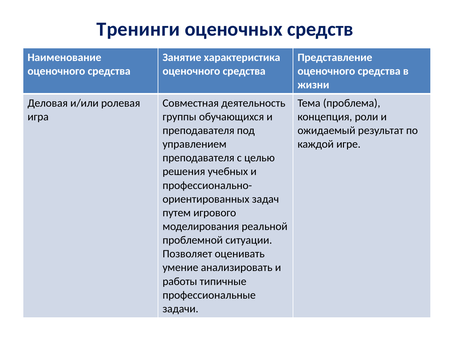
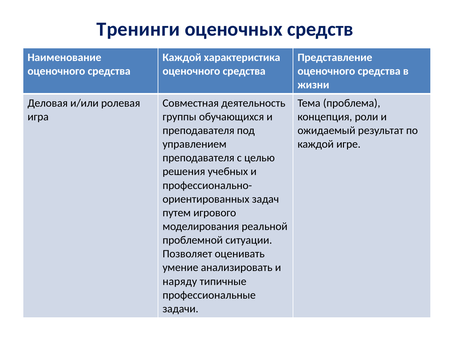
Занятие: Занятие -> Каждой (182, 58)
работы: работы -> наряду (180, 282)
